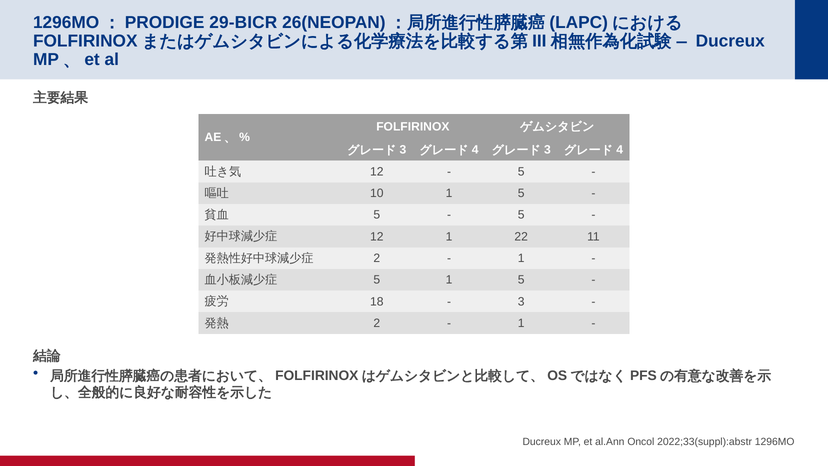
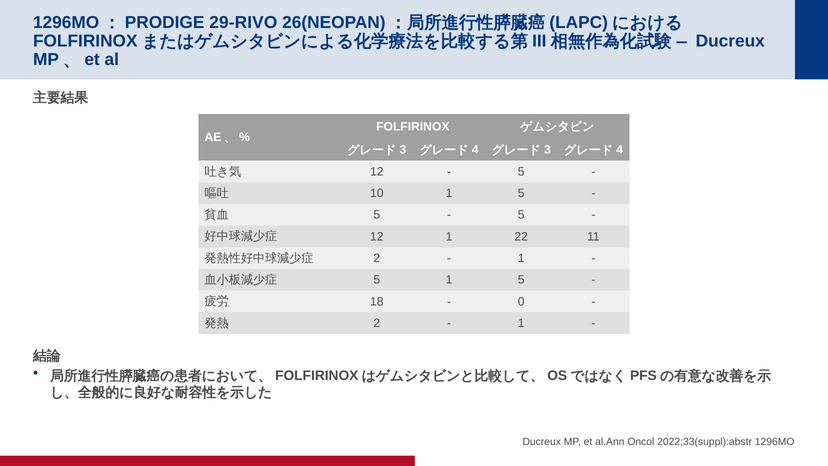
29-BICR: 29-BICR -> 29-RIVO (243, 22)
3: 3 -> 0 (521, 301)
